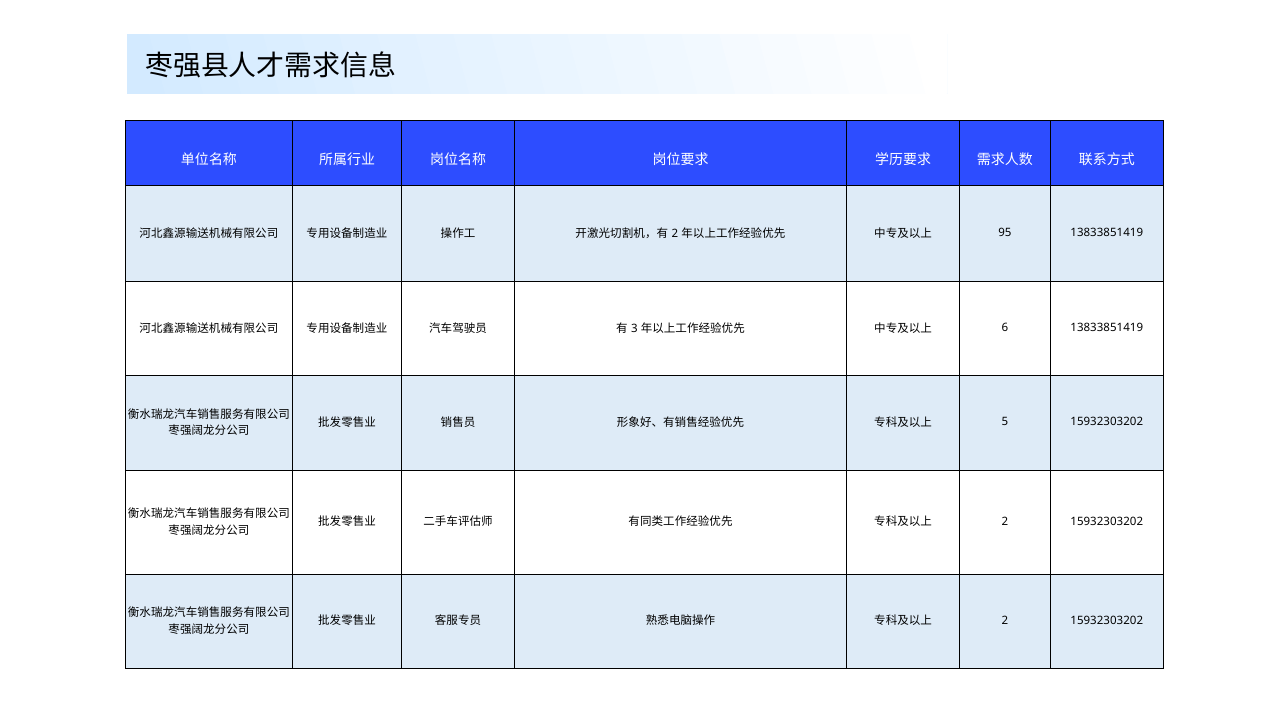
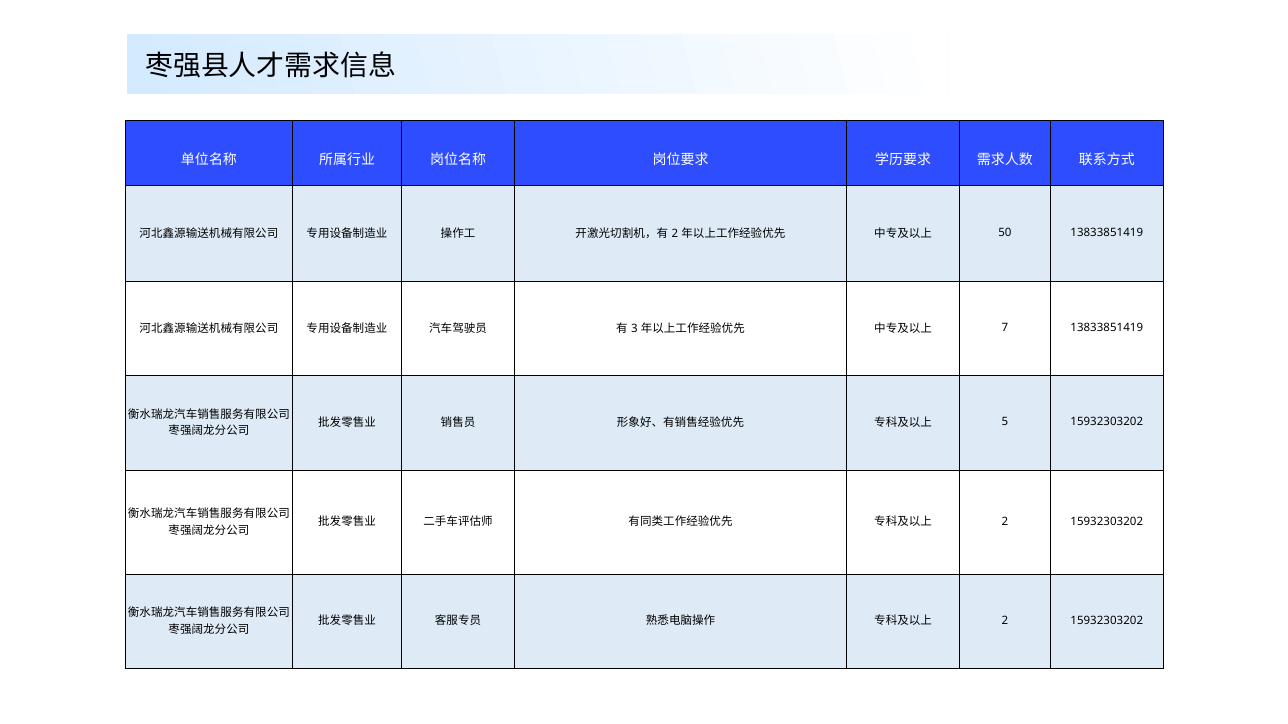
95: 95 -> 50 (1005, 233)
6: 6 -> 7 (1005, 328)
